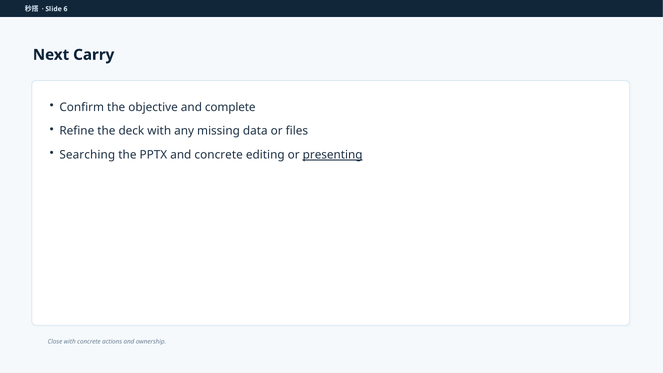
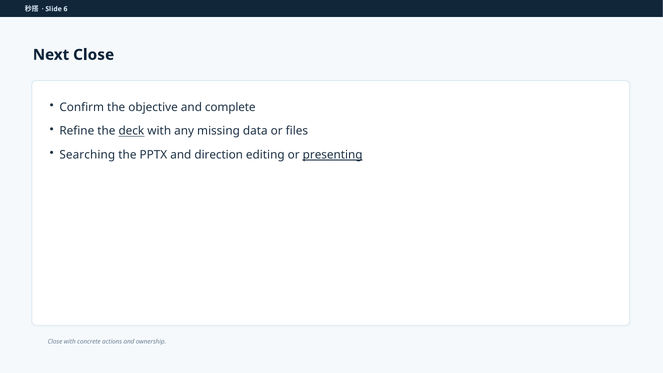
Next Carry: Carry -> Close (94, 55)
deck underline: none -> present (131, 131)
and concrete: concrete -> direction (219, 155)
